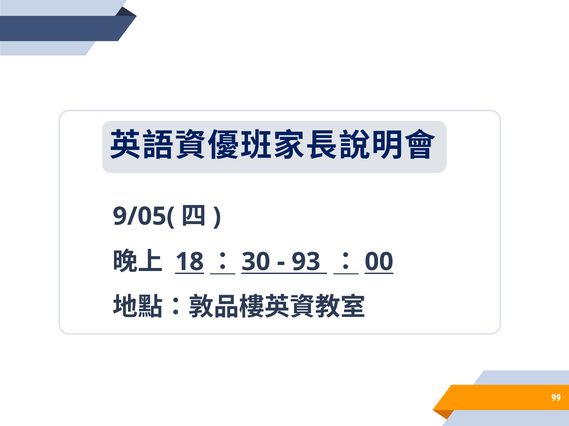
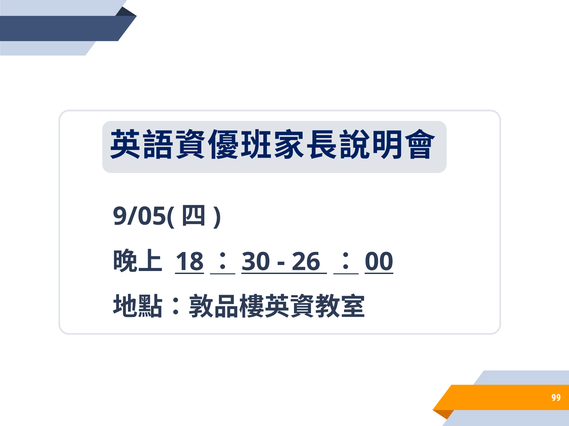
93: 93 -> 26 (306, 262)
